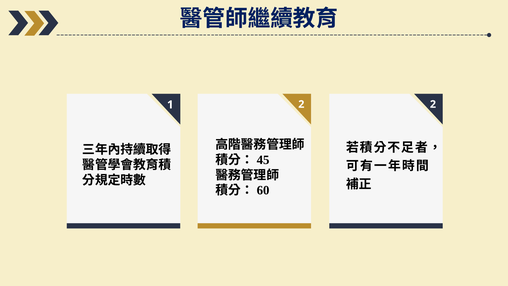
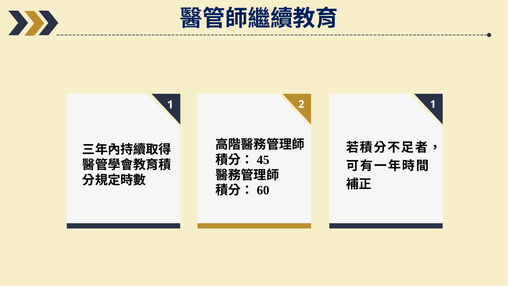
1 2: 2 -> 1 (433, 104)
